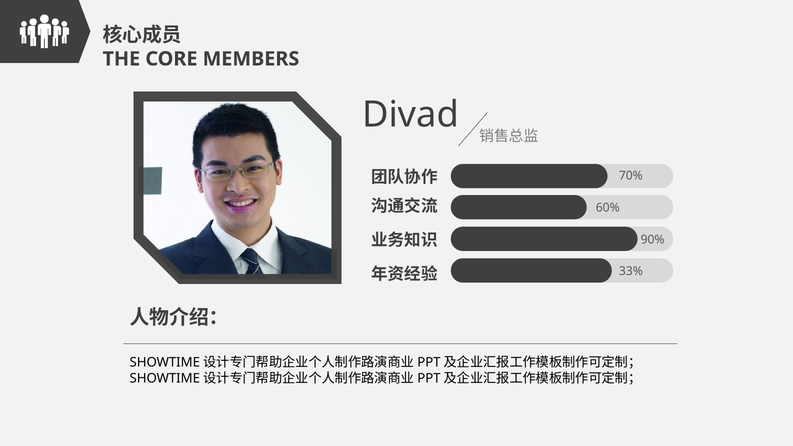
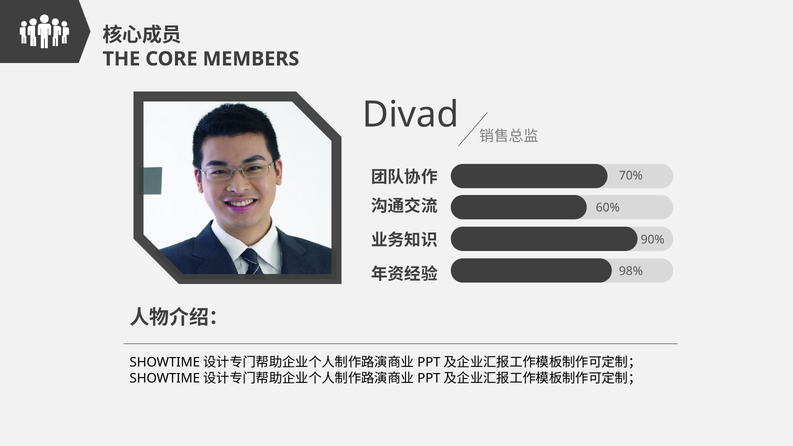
33%: 33% -> 98% (631, 271)
